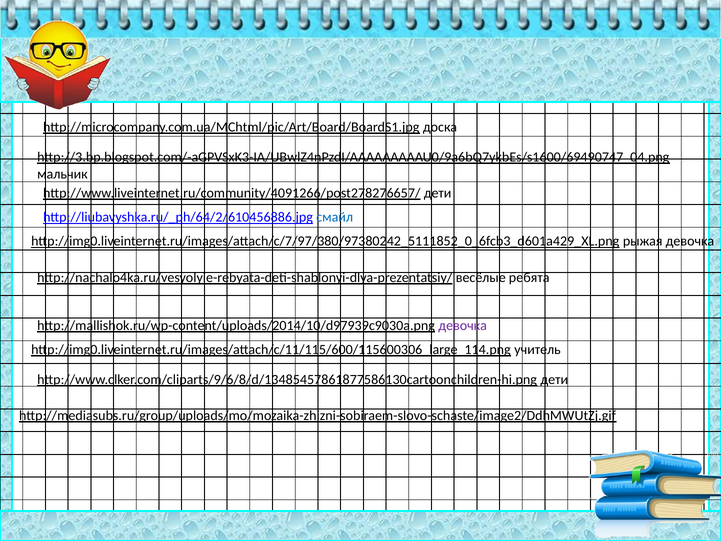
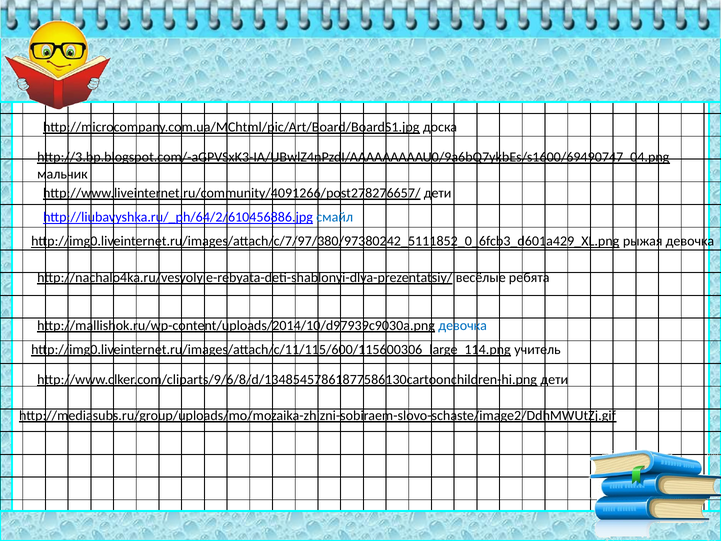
девочка colour: purple -> blue (463, 325)
